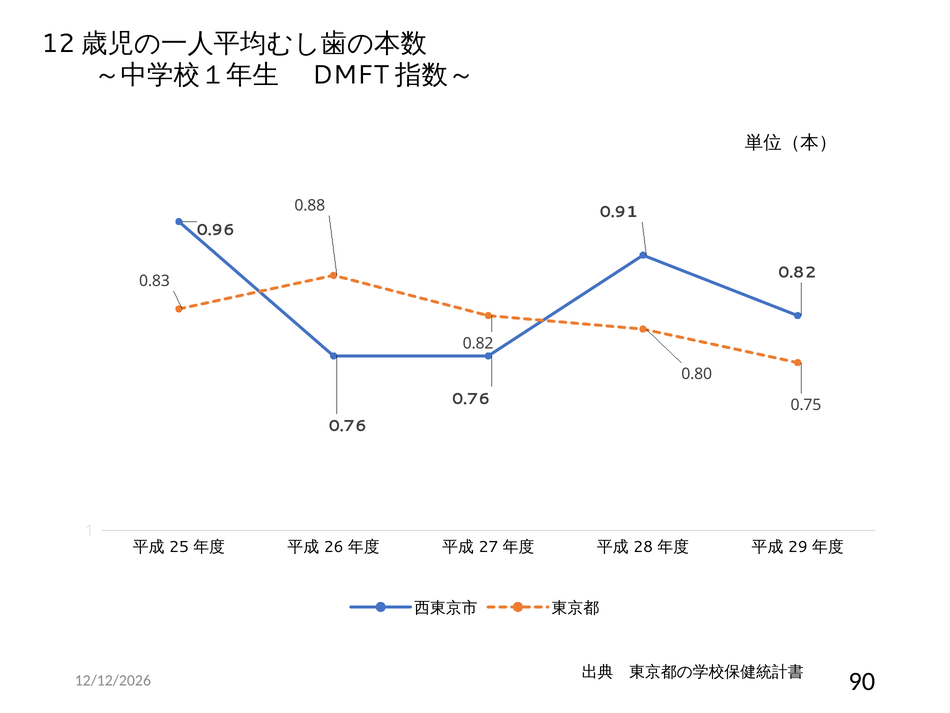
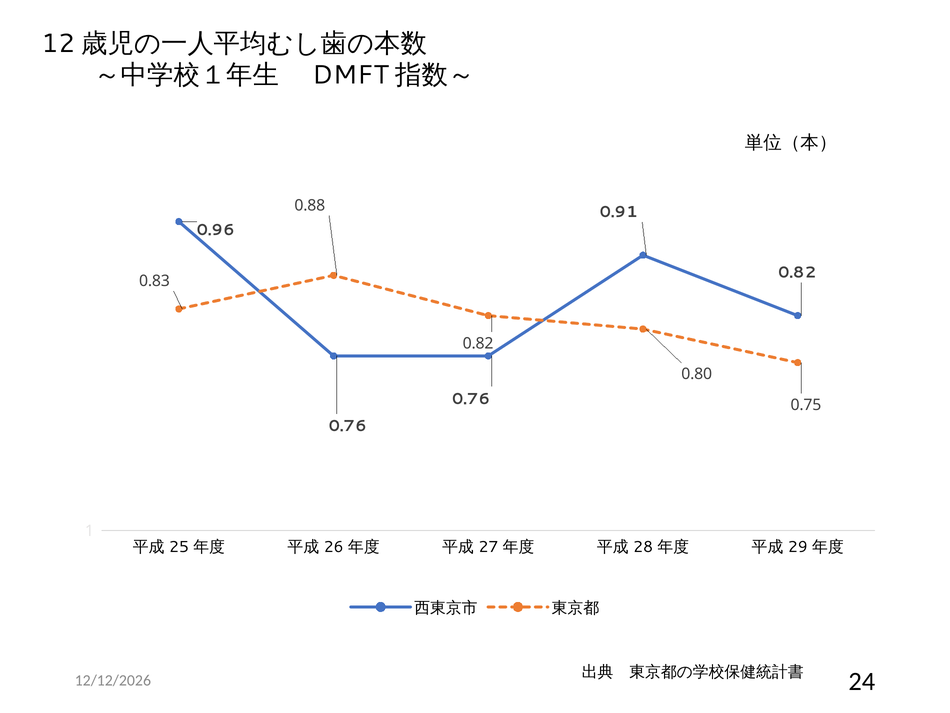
90: 90 -> 24 (862, 681)
